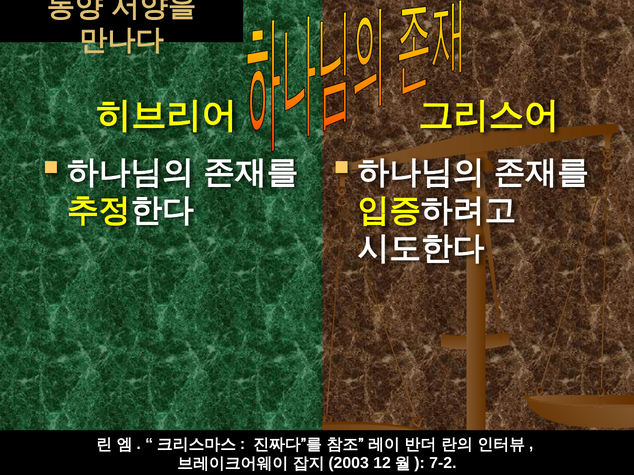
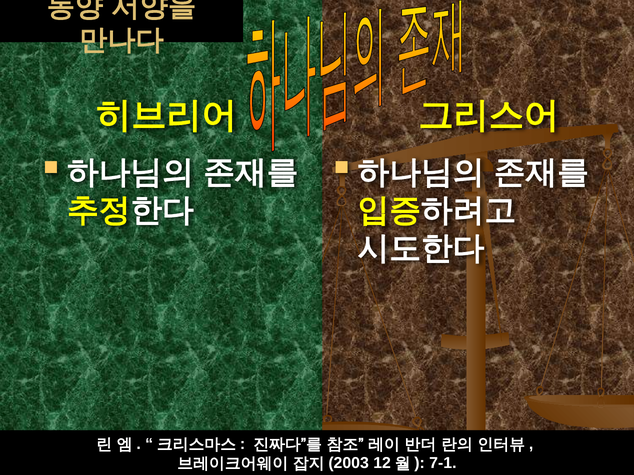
7-2: 7-2 -> 7-1 (443, 464)
